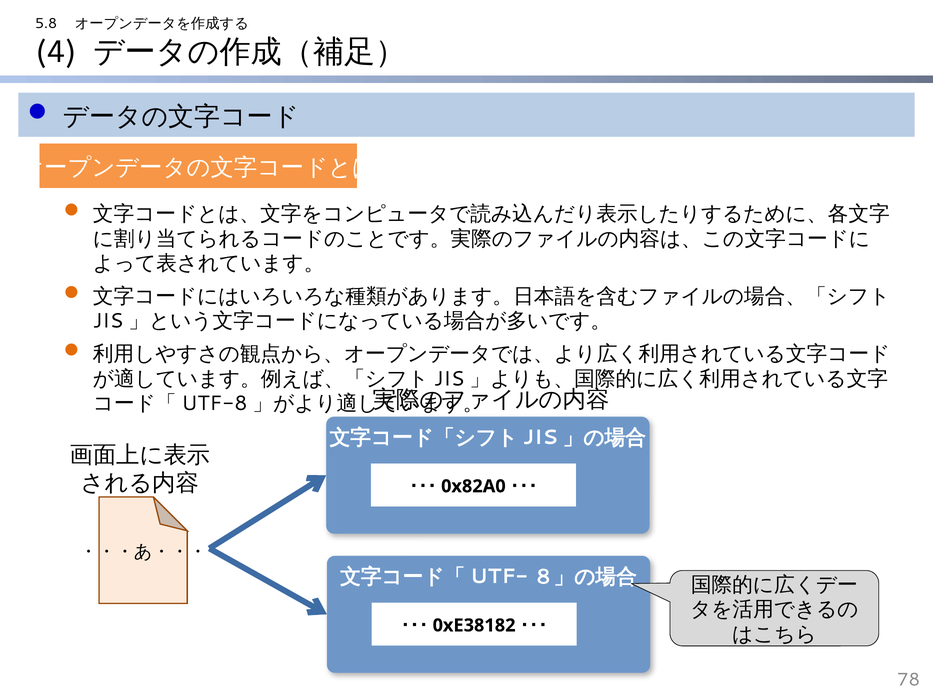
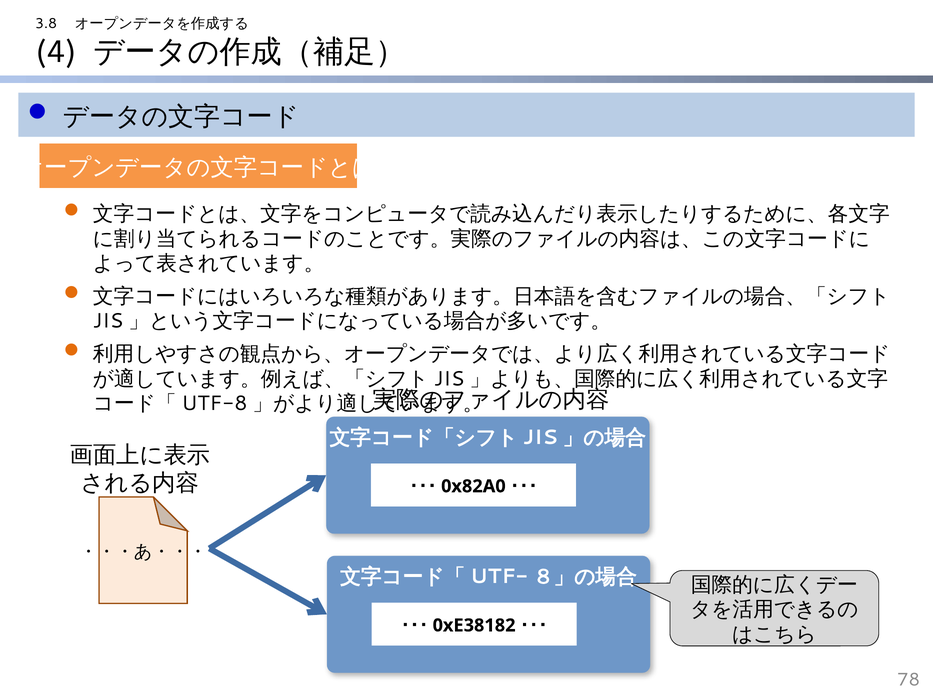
5.8: 5.8 -> 3.8 (46, 24)
